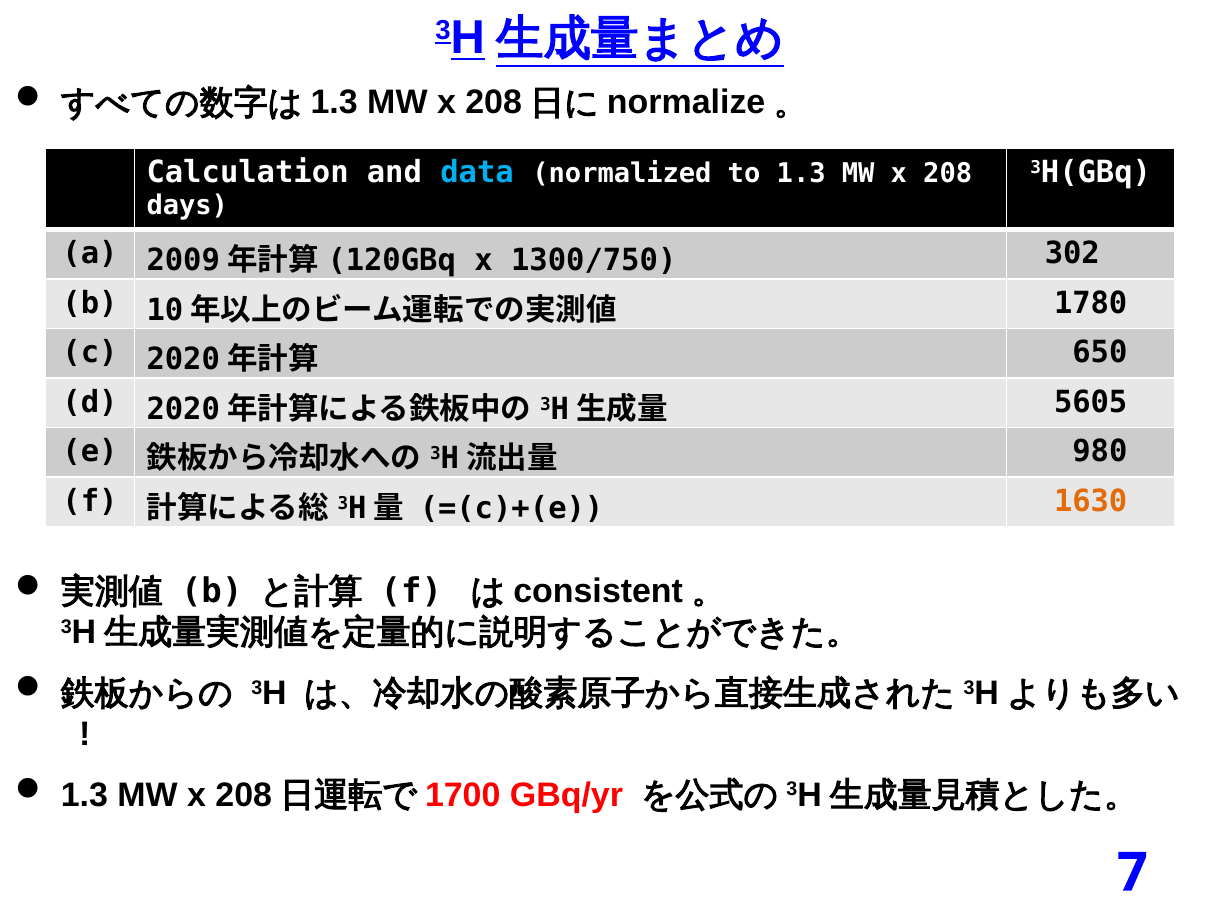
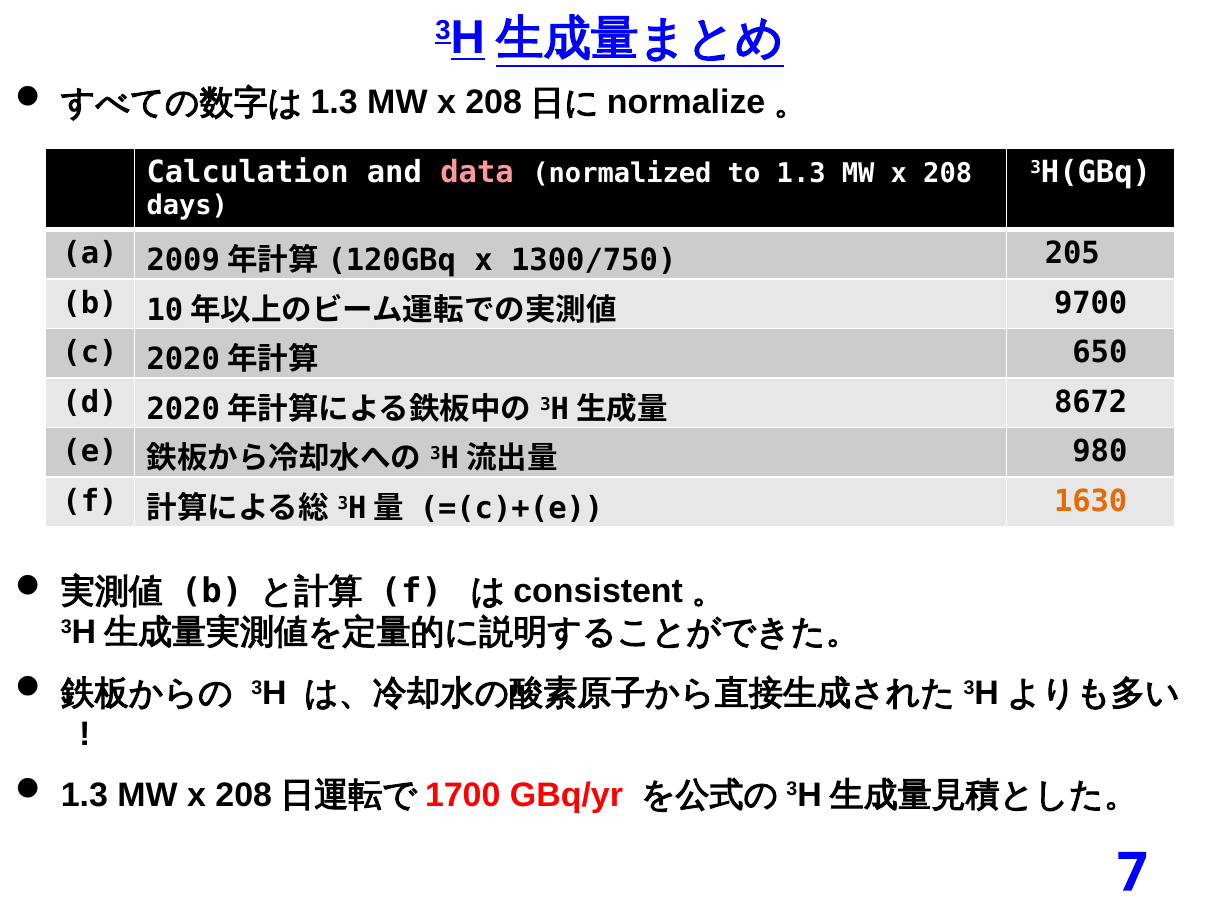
data colour: light blue -> pink (477, 172)
302: 302 -> 205 (1072, 253)
1780: 1780 -> 9700 (1091, 303)
5605: 5605 -> 8672 (1091, 402)
